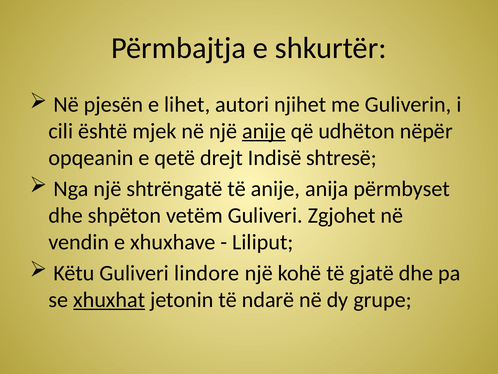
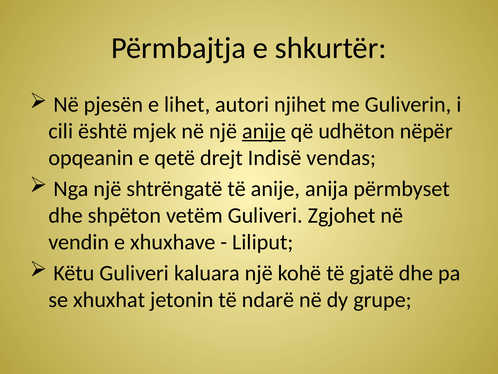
shtresë: shtresë -> vendas (341, 158)
lindore: lindore -> kaluara (207, 273)
xhuxhat underline: present -> none (109, 299)
